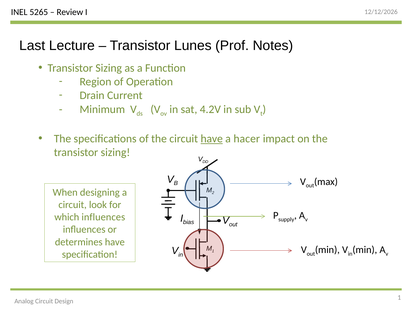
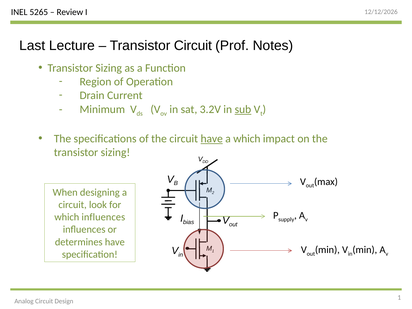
Transistor Lunes: Lunes -> Circuit (193, 46)
4.2V: 4.2V -> 3.2V (210, 109)
sub underline: none -> present (243, 109)
a hacer: hacer -> which (247, 139)
